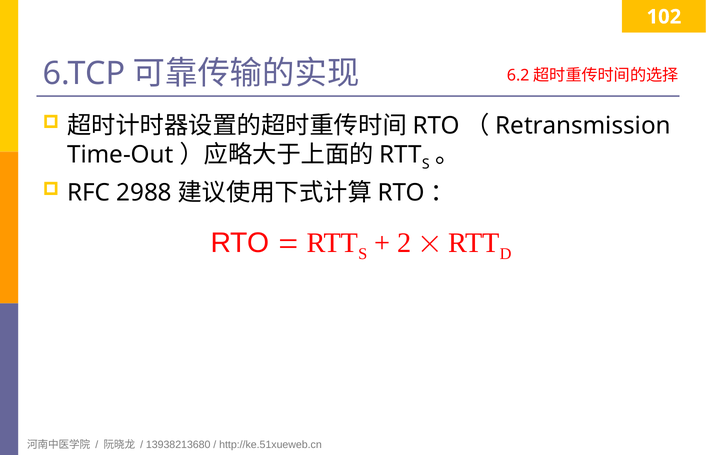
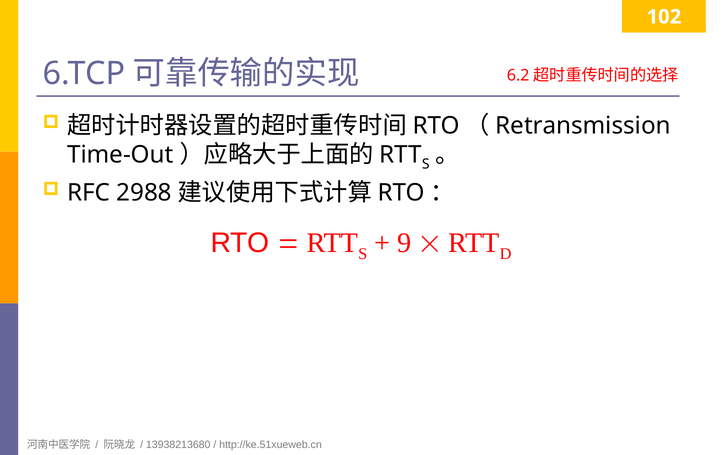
2: 2 -> 9 (404, 243)
